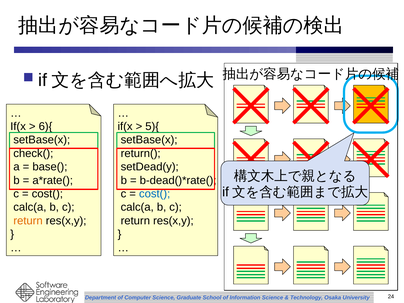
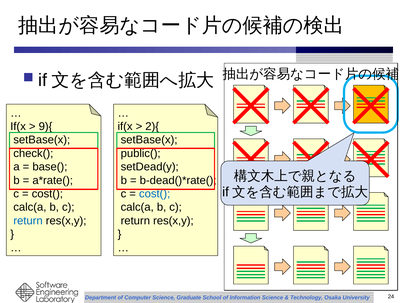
6){: 6){ -> 9){ (46, 126)
5){: 5){ -> 2){ (152, 126)
return(: return( -> public( (141, 153)
return colour: orange -> blue (28, 221)
